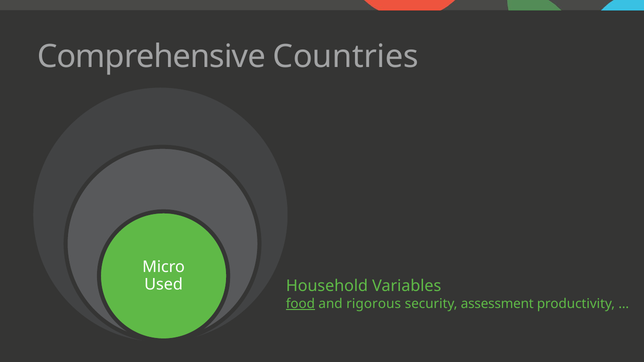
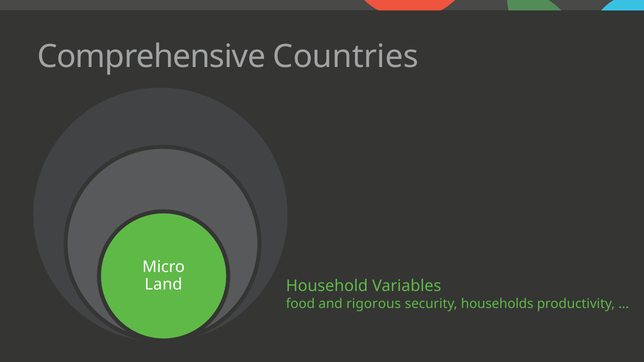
Used: Used -> Land (163, 285)
food underline: present -> none (300, 304)
assessment: assessment -> households (497, 304)
